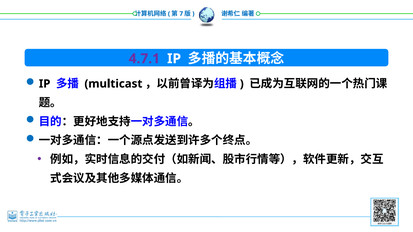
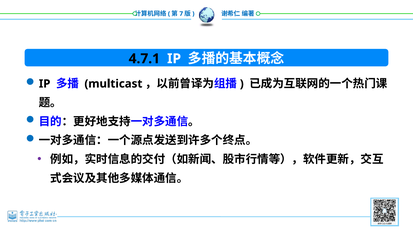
4.7.1 colour: purple -> black (144, 59)
